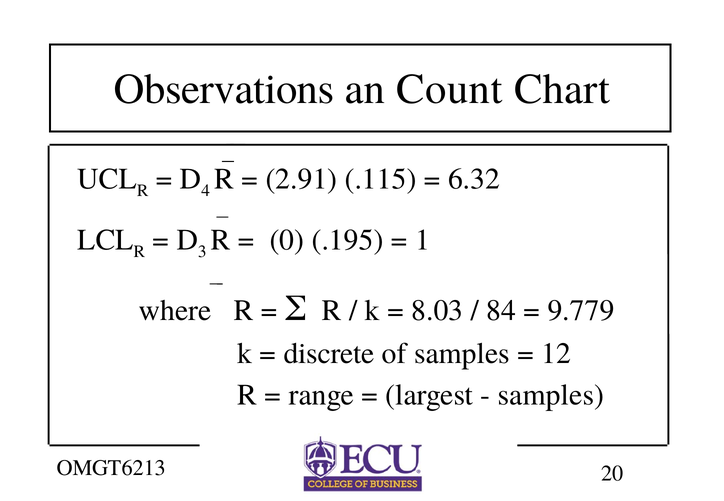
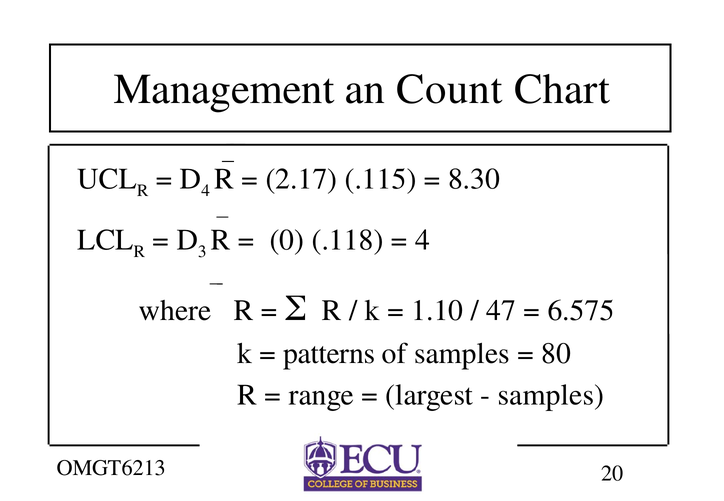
Observations: Observations -> Management (224, 89)
2.91: 2.91 -> 2.17 (301, 179)
6.32: 6.32 -> 8.30 (474, 179)
.195: .195 -> .118 (348, 240)
1: 1 -> 4 (422, 240)
8.03: 8.03 -> 1.10 (437, 311)
84: 84 -> 47 (501, 311)
9.779: 9.779 -> 6.575 (581, 311)
discrete: discrete -> patterns (329, 354)
12: 12 -> 80 (556, 354)
